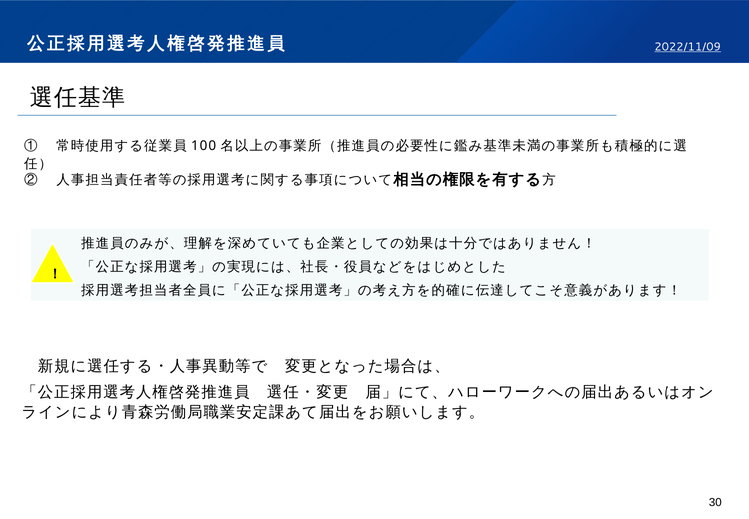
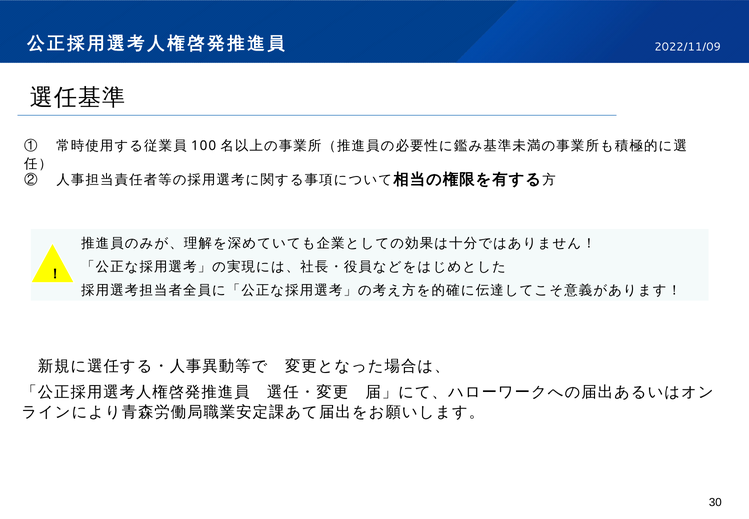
2022/11/09 underline: present -> none (688, 47)
